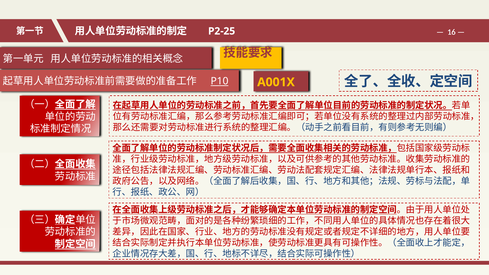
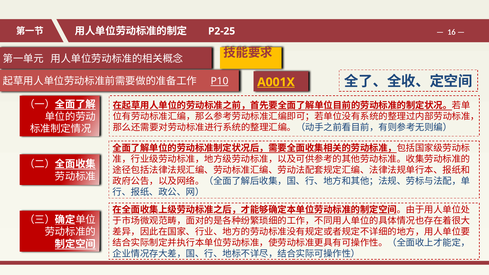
A001X underline: none -> present (276, 82)
